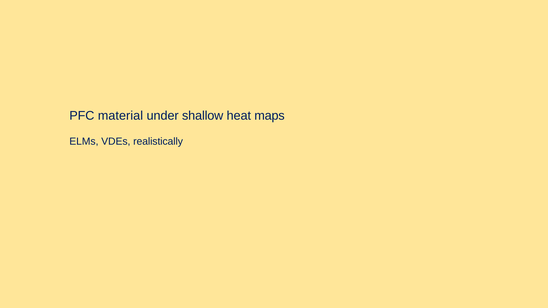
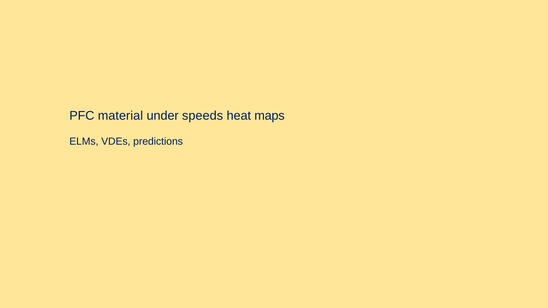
shallow: shallow -> speeds (203, 116)
realistically: realistically -> predictions (158, 142)
